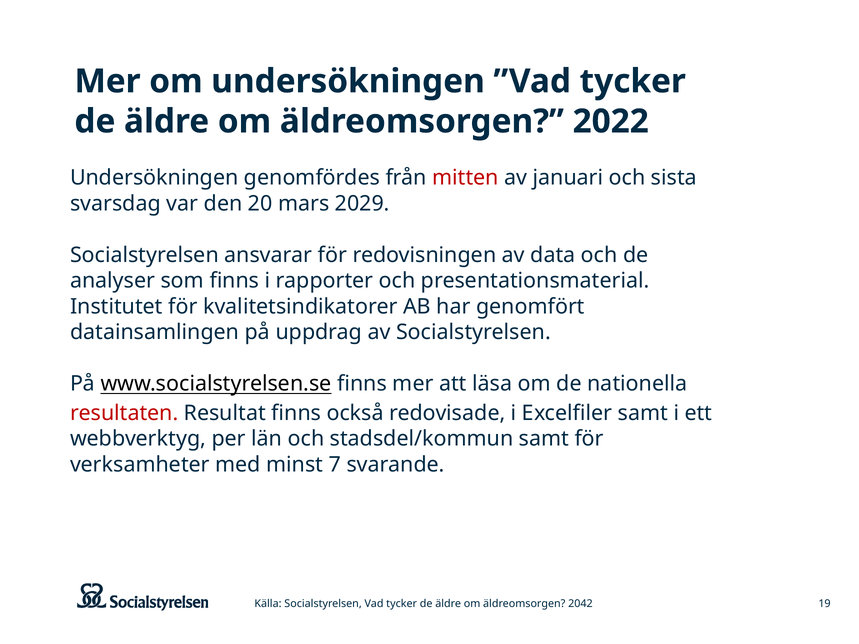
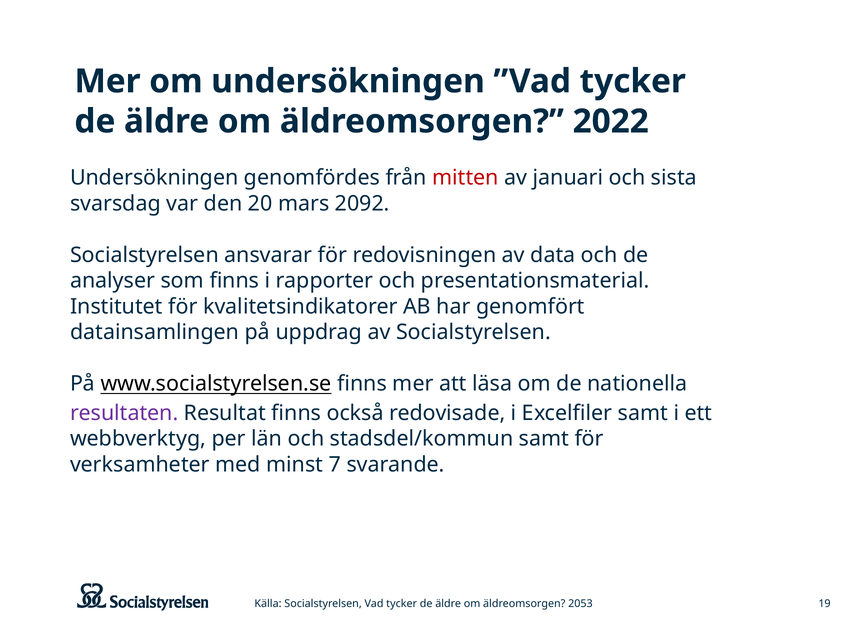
2029: 2029 -> 2092 (362, 204)
resultaten colour: red -> purple (124, 413)
2042: 2042 -> 2053 (580, 604)
